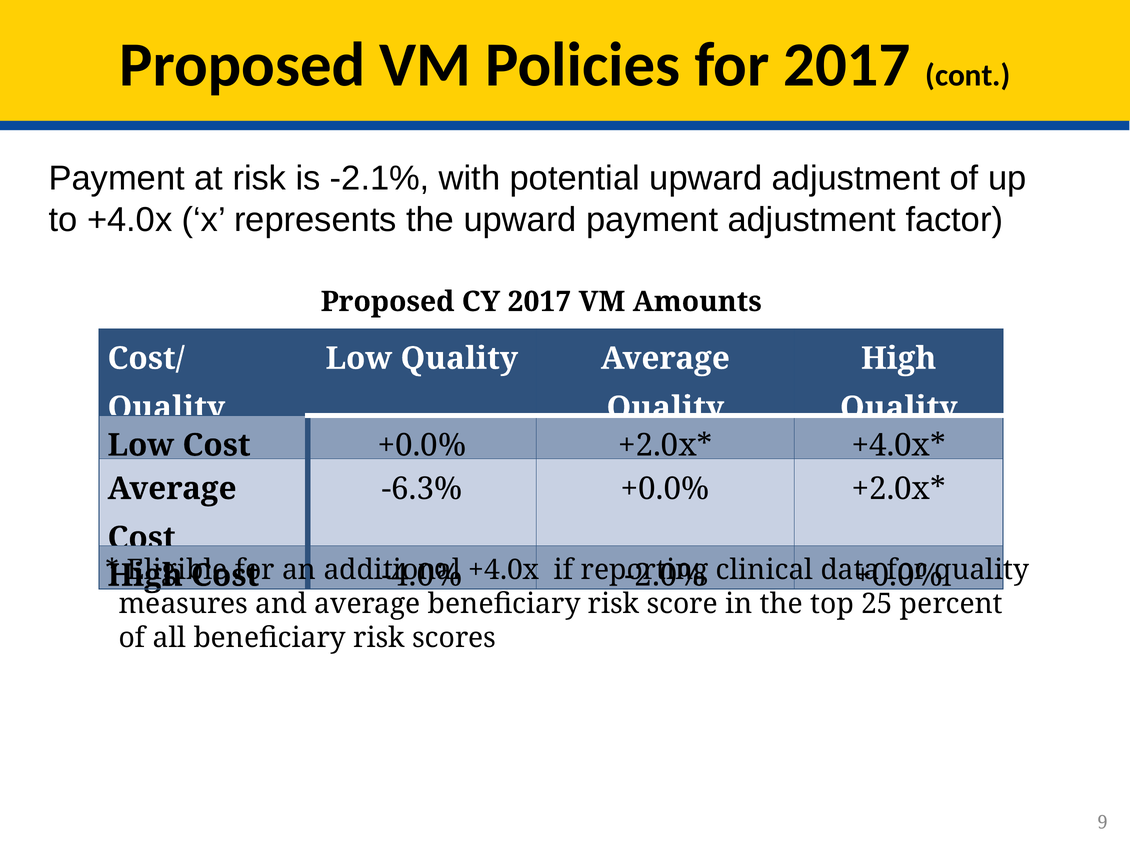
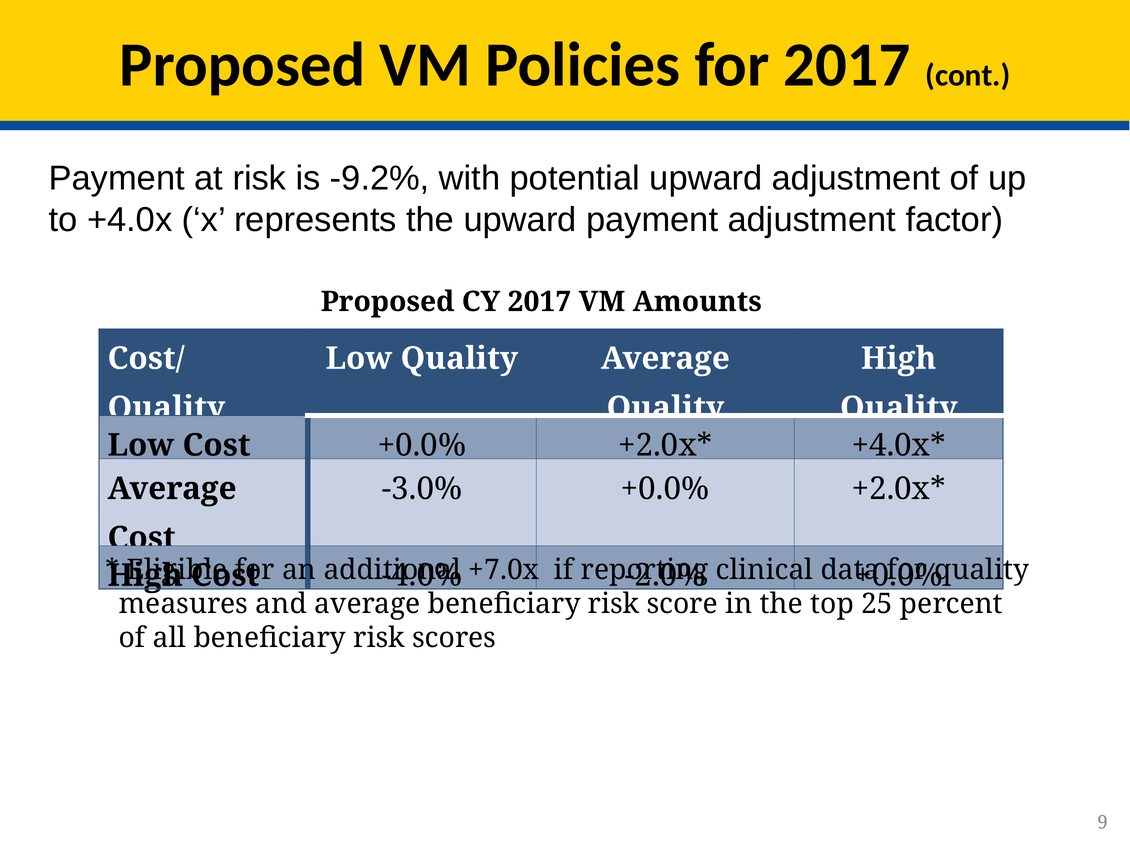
-2.1%: -2.1% -> -9.2% (380, 178)
-6.3%: -6.3% -> -3.0% (422, 488)
+4.0x: +4.0x -> +7.0x (504, 570)
